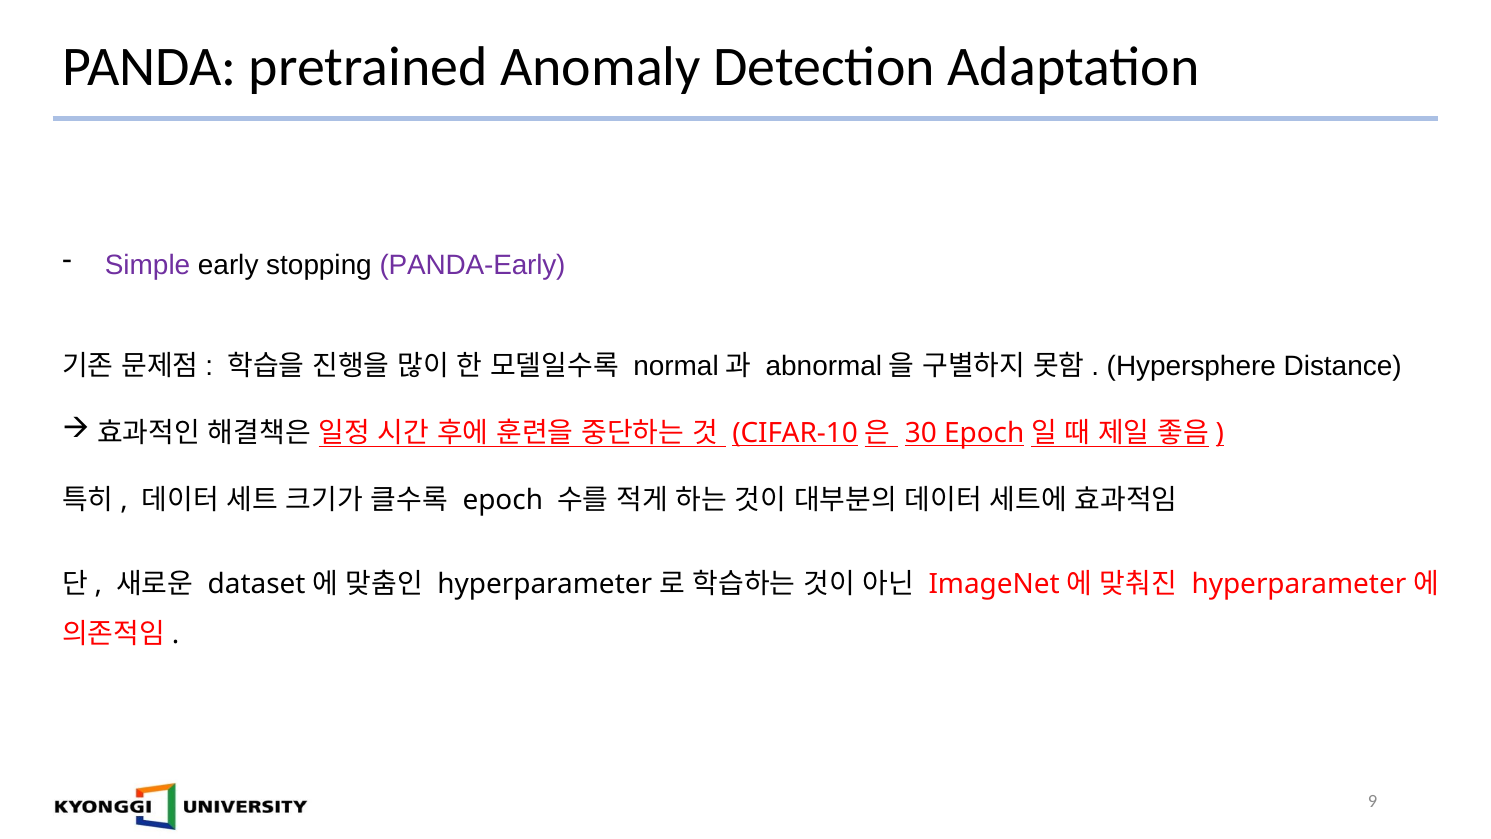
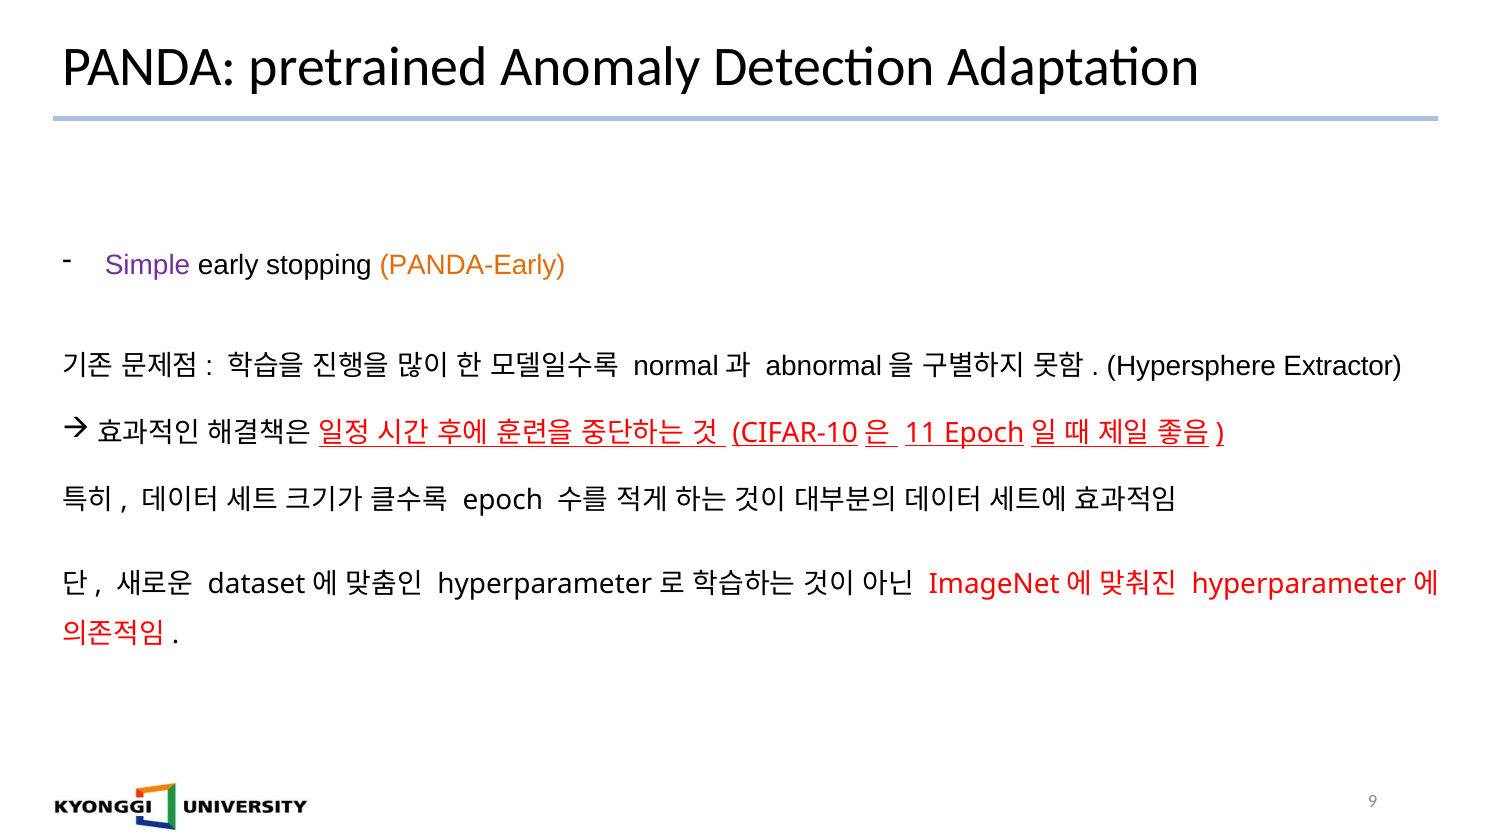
PANDA-Early colour: purple -> orange (473, 265)
Distance: Distance -> Extractor (1343, 366)
30: 30 -> 11 (921, 433)
